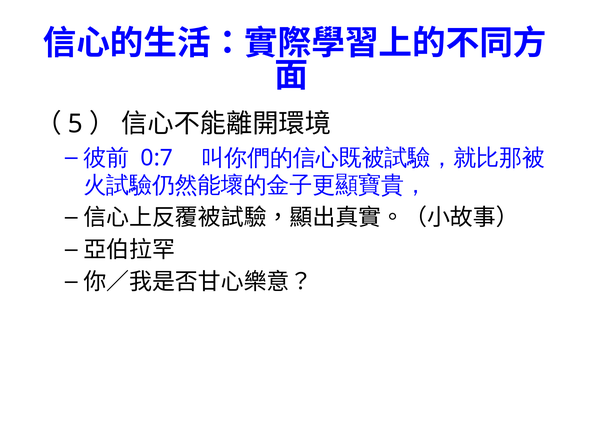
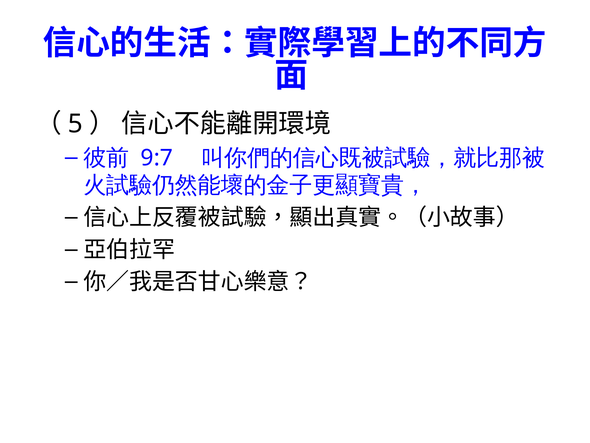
0:7: 0:7 -> 9:7 (157, 158)
